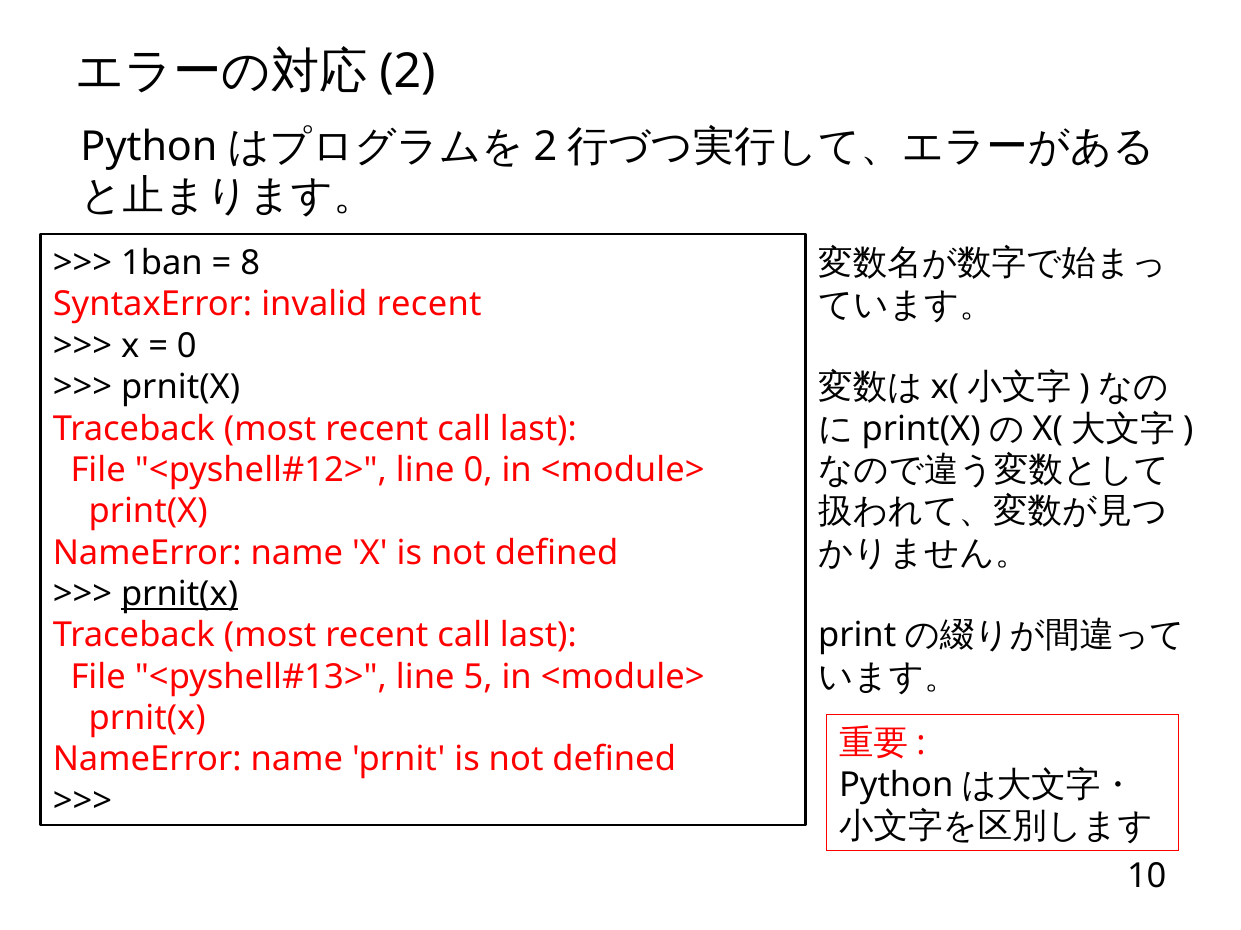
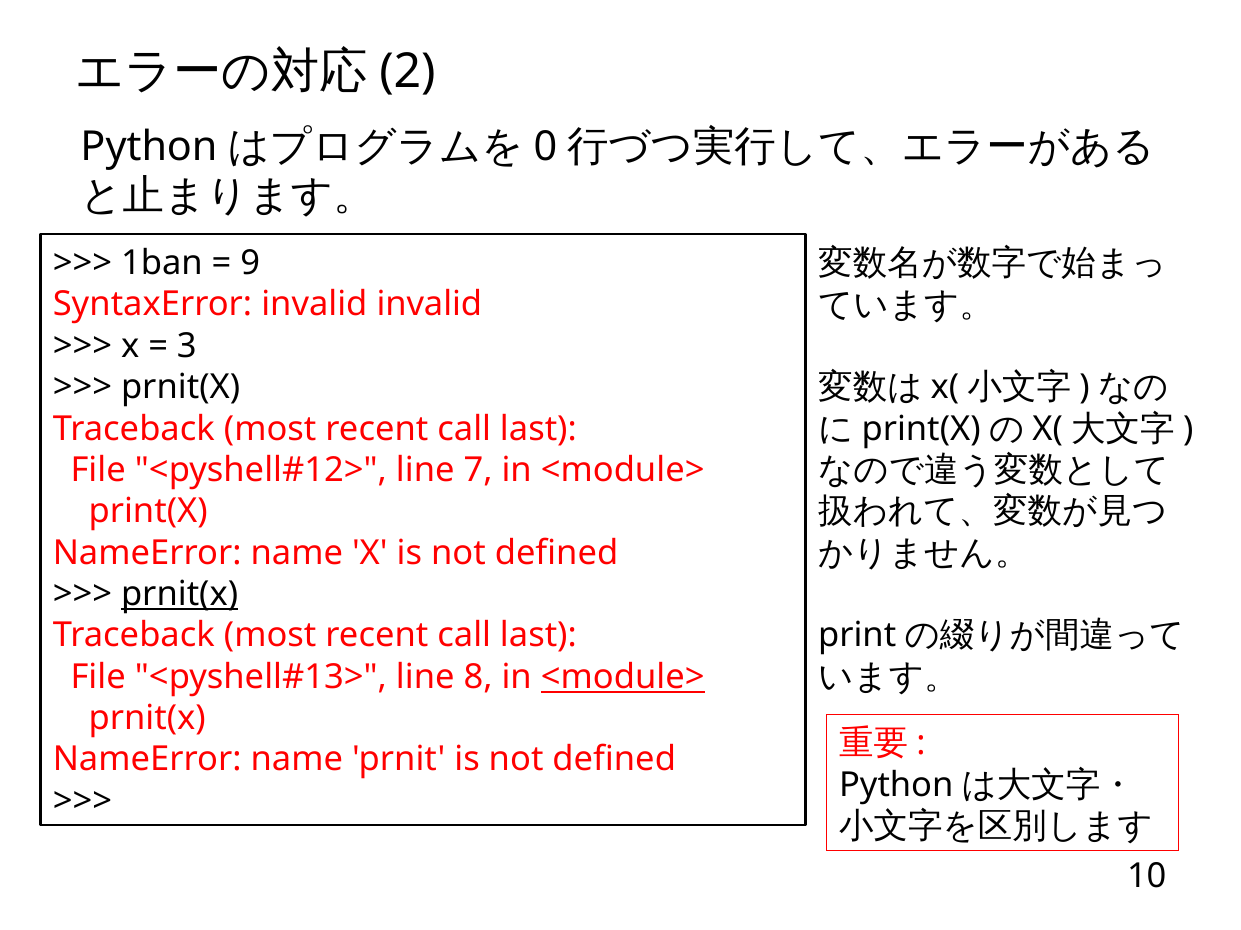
2: 2 -> 0 (545, 147)
8: 8 -> 9 (250, 263)
invalid recent: recent -> invalid (429, 305)
0: 0 -> 3 (187, 346)
line 0: 0 -> 7 (478, 470)
5: 5 -> 8 (478, 677)
<module> underline: none -> present (623, 677)
